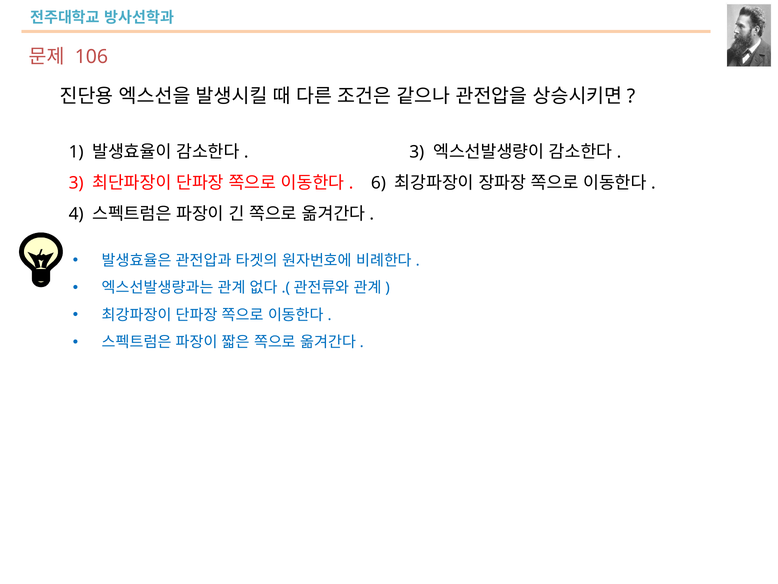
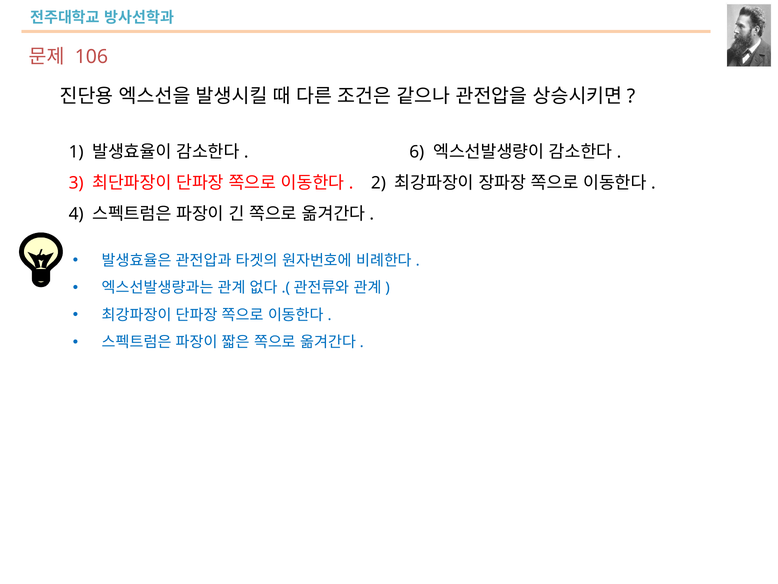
3: 3 -> 6 (417, 152)
6: 6 -> 2 (378, 183)
